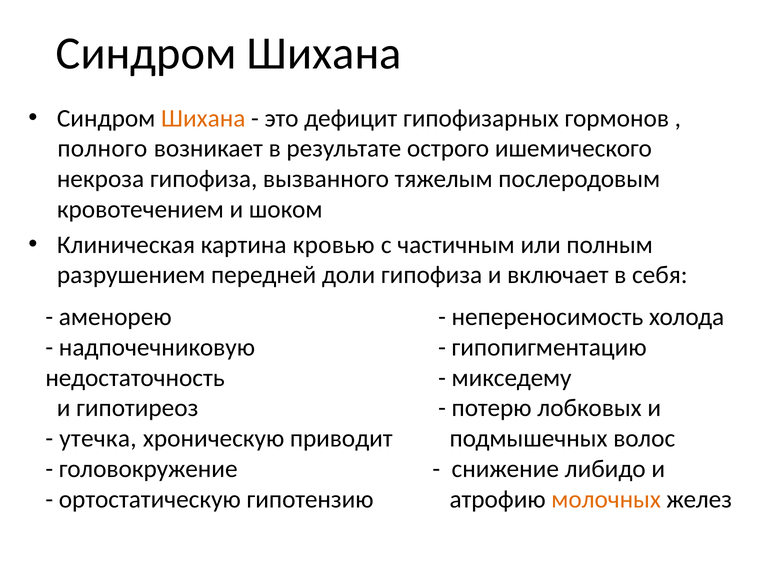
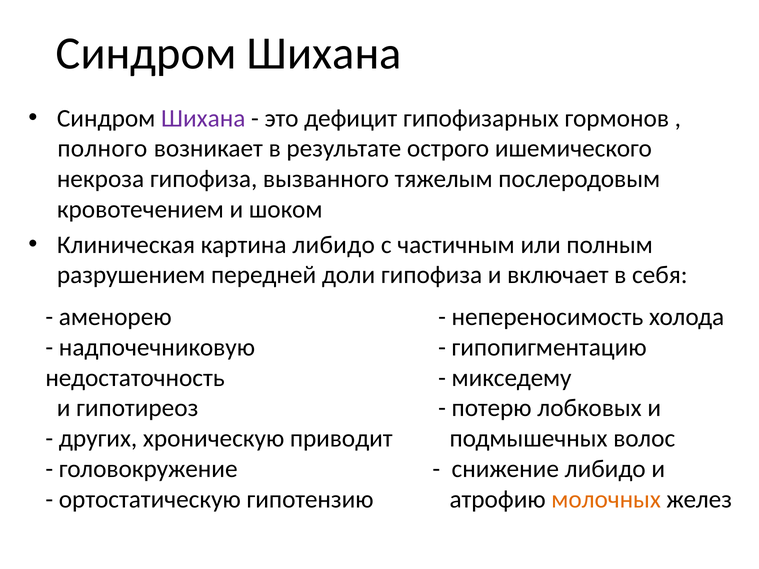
Шихана colour: orange -> purple (203, 118)
картина кровью: кровью -> либидо (334, 245)
утечка: утечка -> других (98, 439)
